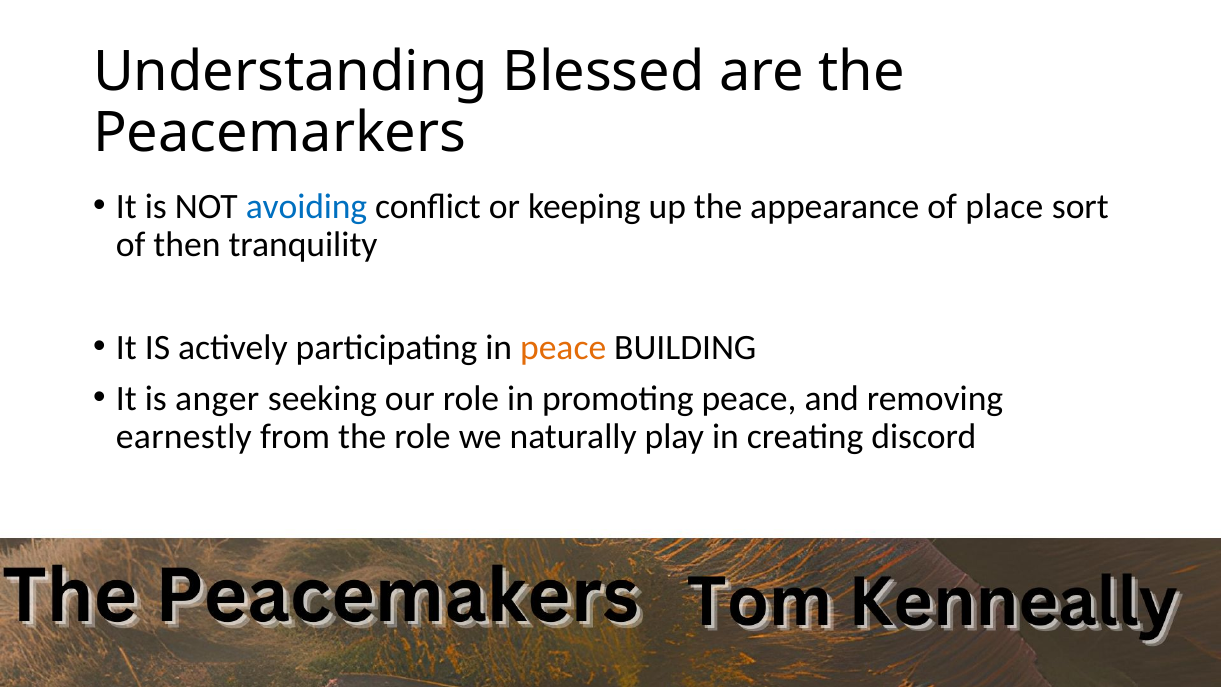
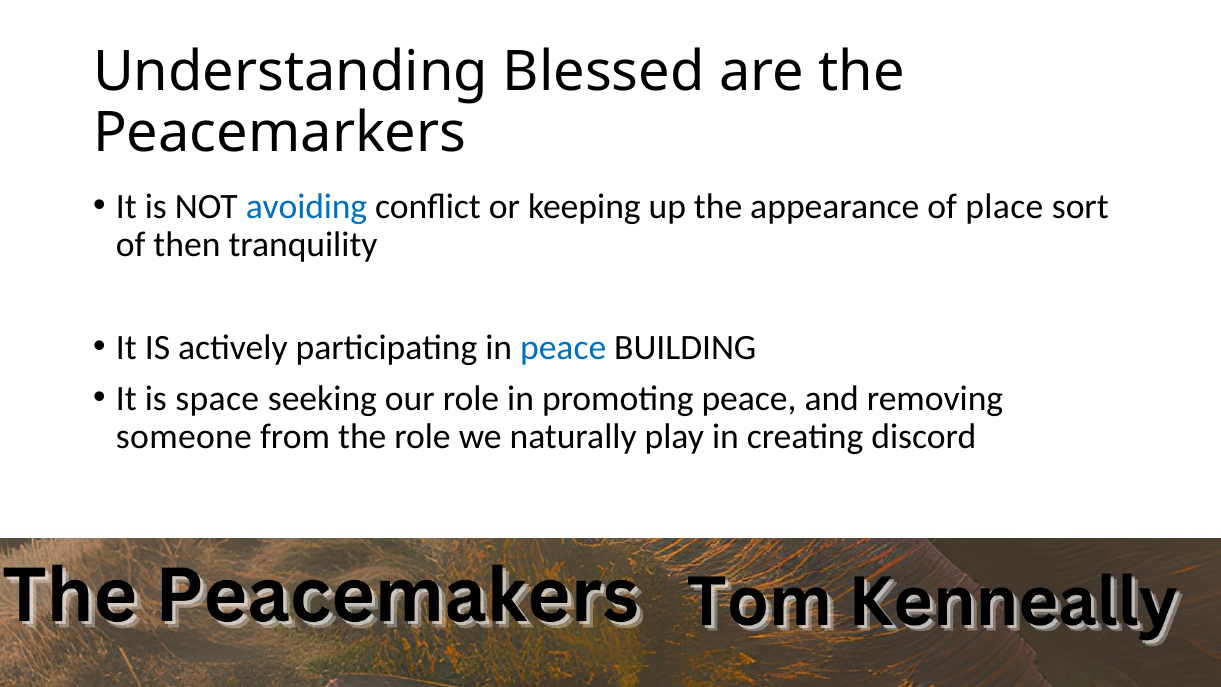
peace colour: orange -> blue (563, 347)
anger: anger -> space (217, 398)
earnestly: earnestly -> someone (184, 437)
